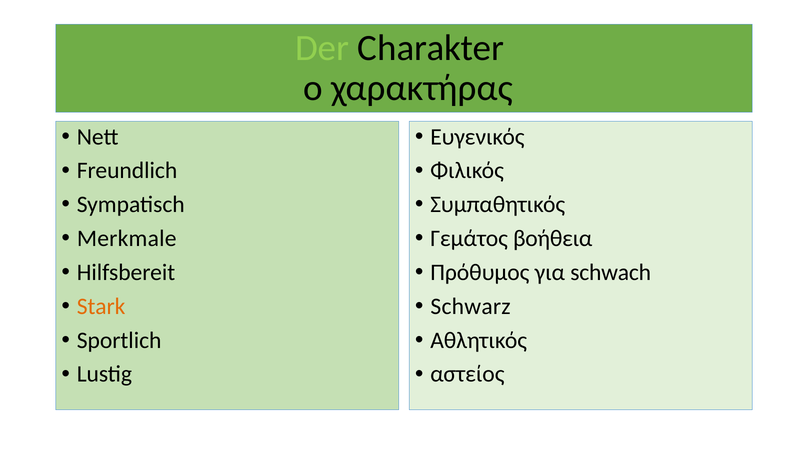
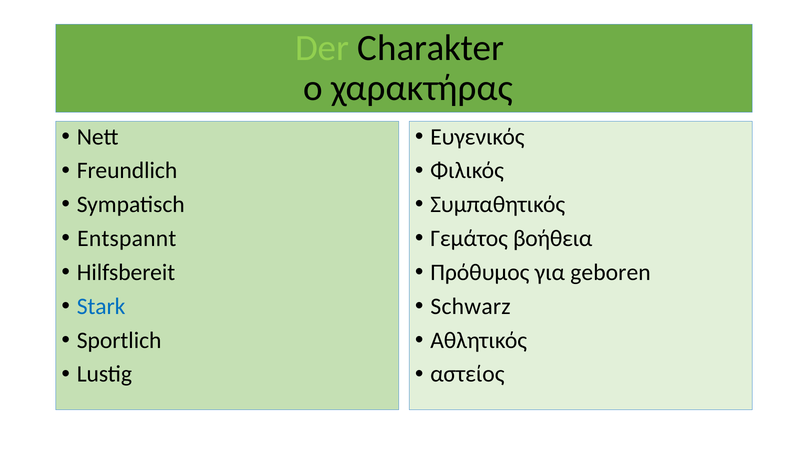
Merkmale: Merkmale -> Entspannt (127, 238)
schwach: schwach -> geboren (611, 272)
Stark colour: orange -> blue (101, 306)
